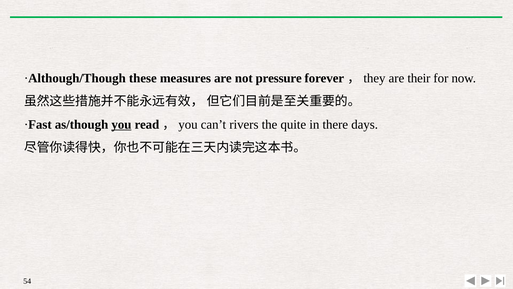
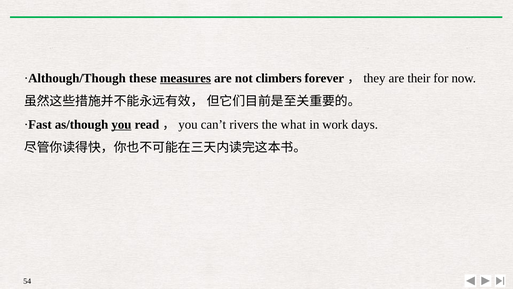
measures underline: none -> present (185, 78)
pressure: pressure -> climbers (279, 78)
quite: quite -> what (293, 124)
there: there -> work (335, 124)
